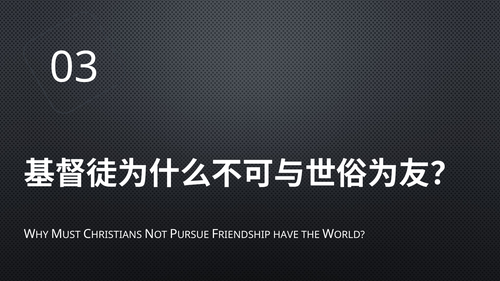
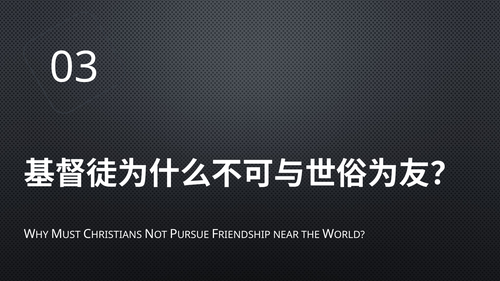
HAVE: HAVE -> NEAR (286, 235)
